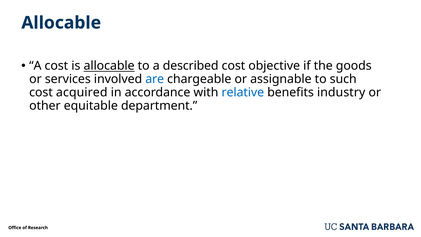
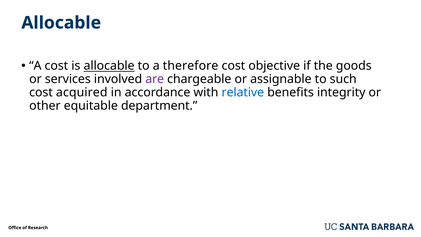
described: described -> therefore (191, 66)
are colour: blue -> purple (155, 79)
industry: industry -> integrity (341, 92)
